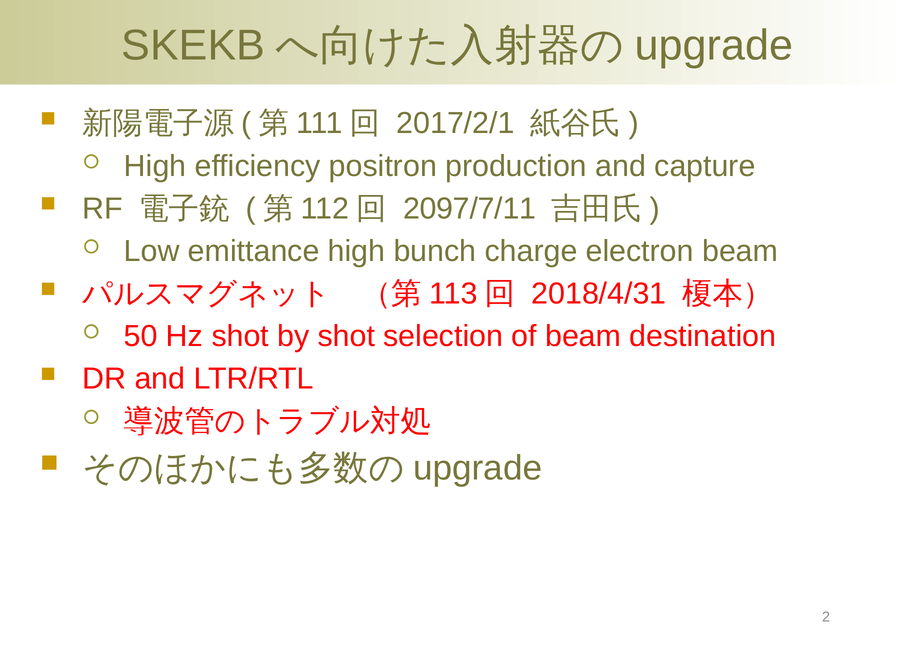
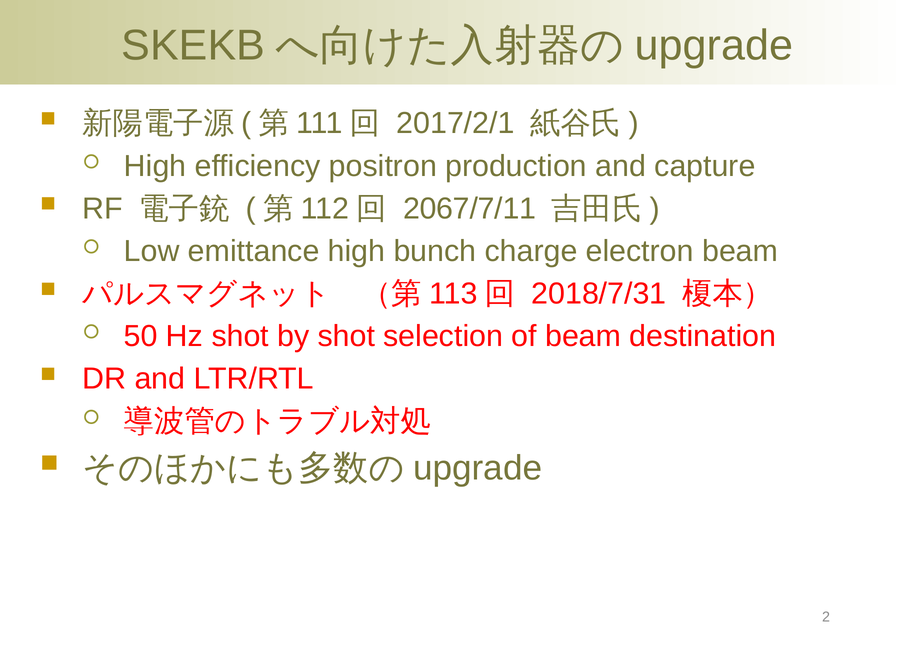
2097/7/11: 2097/7/11 -> 2067/7/11 (470, 209)
2018/4/31: 2018/4/31 -> 2018/7/31 (599, 294)
